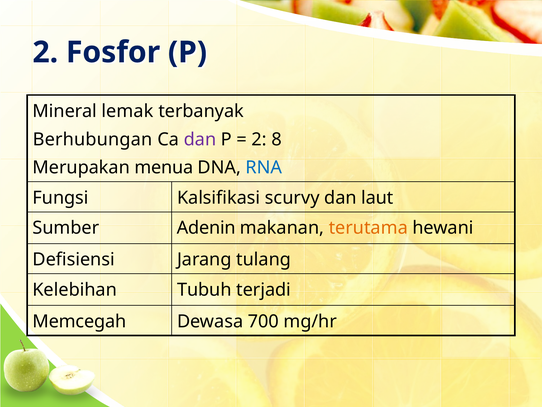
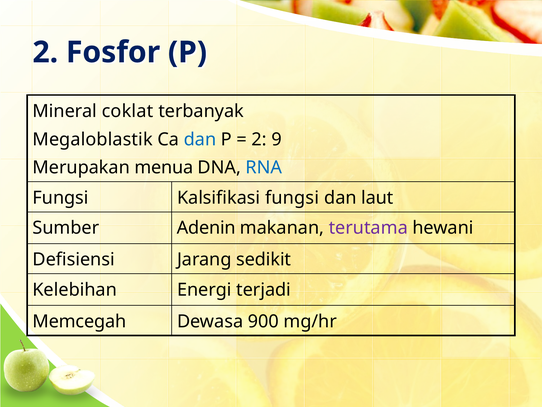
lemak: lemak -> coklat (128, 111)
Berhubungan: Berhubungan -> Megaloblastik (93, 139)
dan colour: purple -> blue (200, 139)
8: 8 -> 9 (277, 139)
Kalsifikasi scurvy: scurvy -> fungsi (292, 198)
terutama colour: orange -> purple (368, 228)
tulang: tulang -> sedikit (264, 259)
Tubuh: Tubuh -> Energi (204, 289)
700: 700 -> 900 (263, 321)
